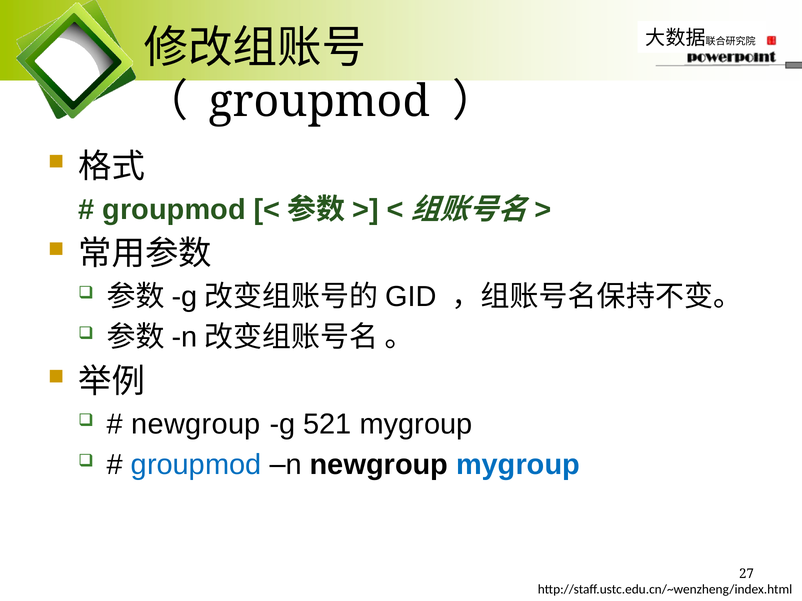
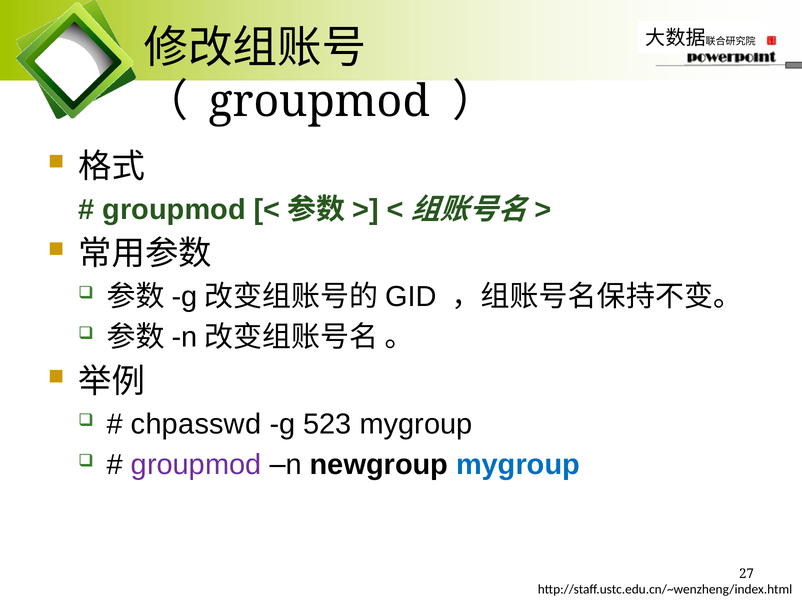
newgroup: newgroup -> chpasswd (196, 425)
521: 521 -> 523 (327, 425)
groupmod colour: blue -> purple (196, 465)
